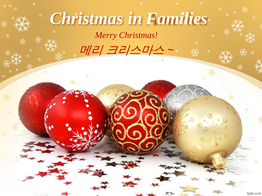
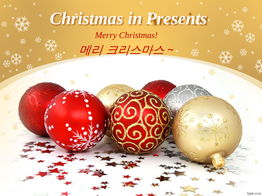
Families: Families -> Presents (177, 19)
